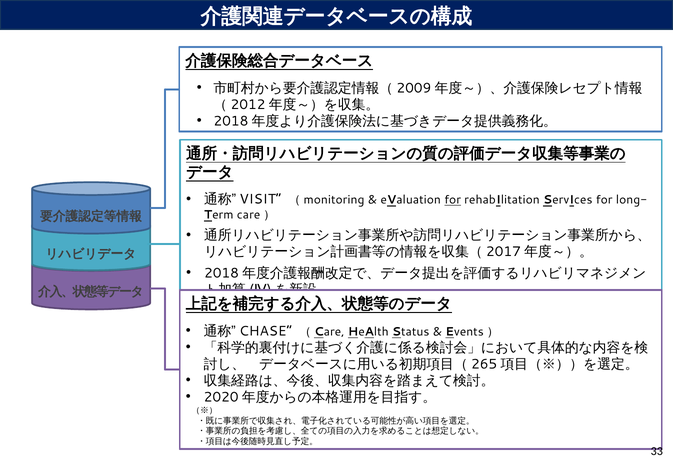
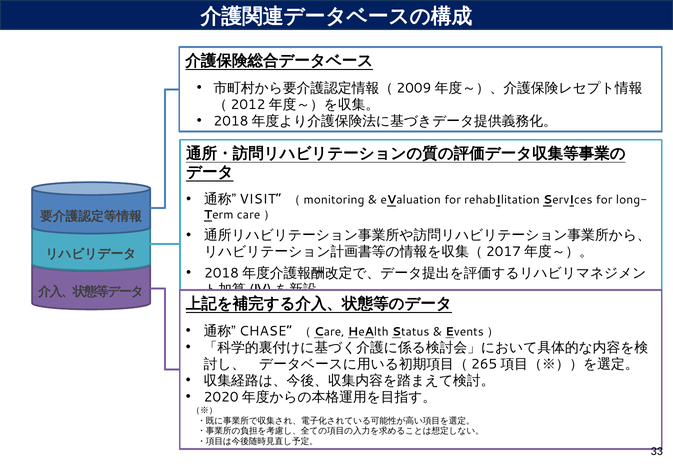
for underline: present -> none (453, 200)
